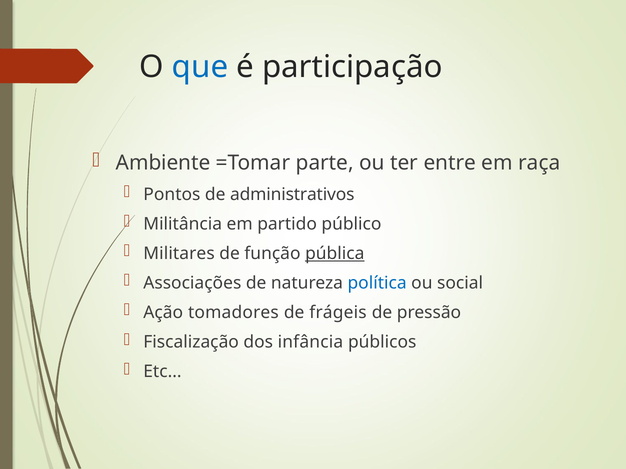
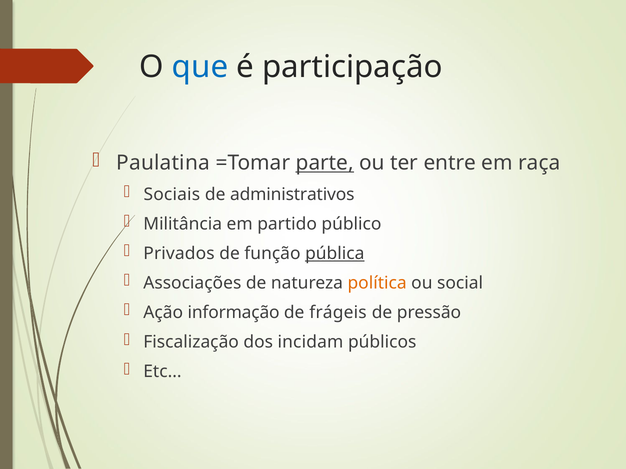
Ambiente: Ambiente -> Paulatina (163, 163)
parte underline: none -> present (325, 163)
Pontos: Pontos -> Sociais (172, 195)
Militares: Militares -> Privados (179, 254)
política colour: blue -> orange (377, 283)
tomadores: tomadores -> informação (234, 313)
infância: infância -> incidam (310, 342)
